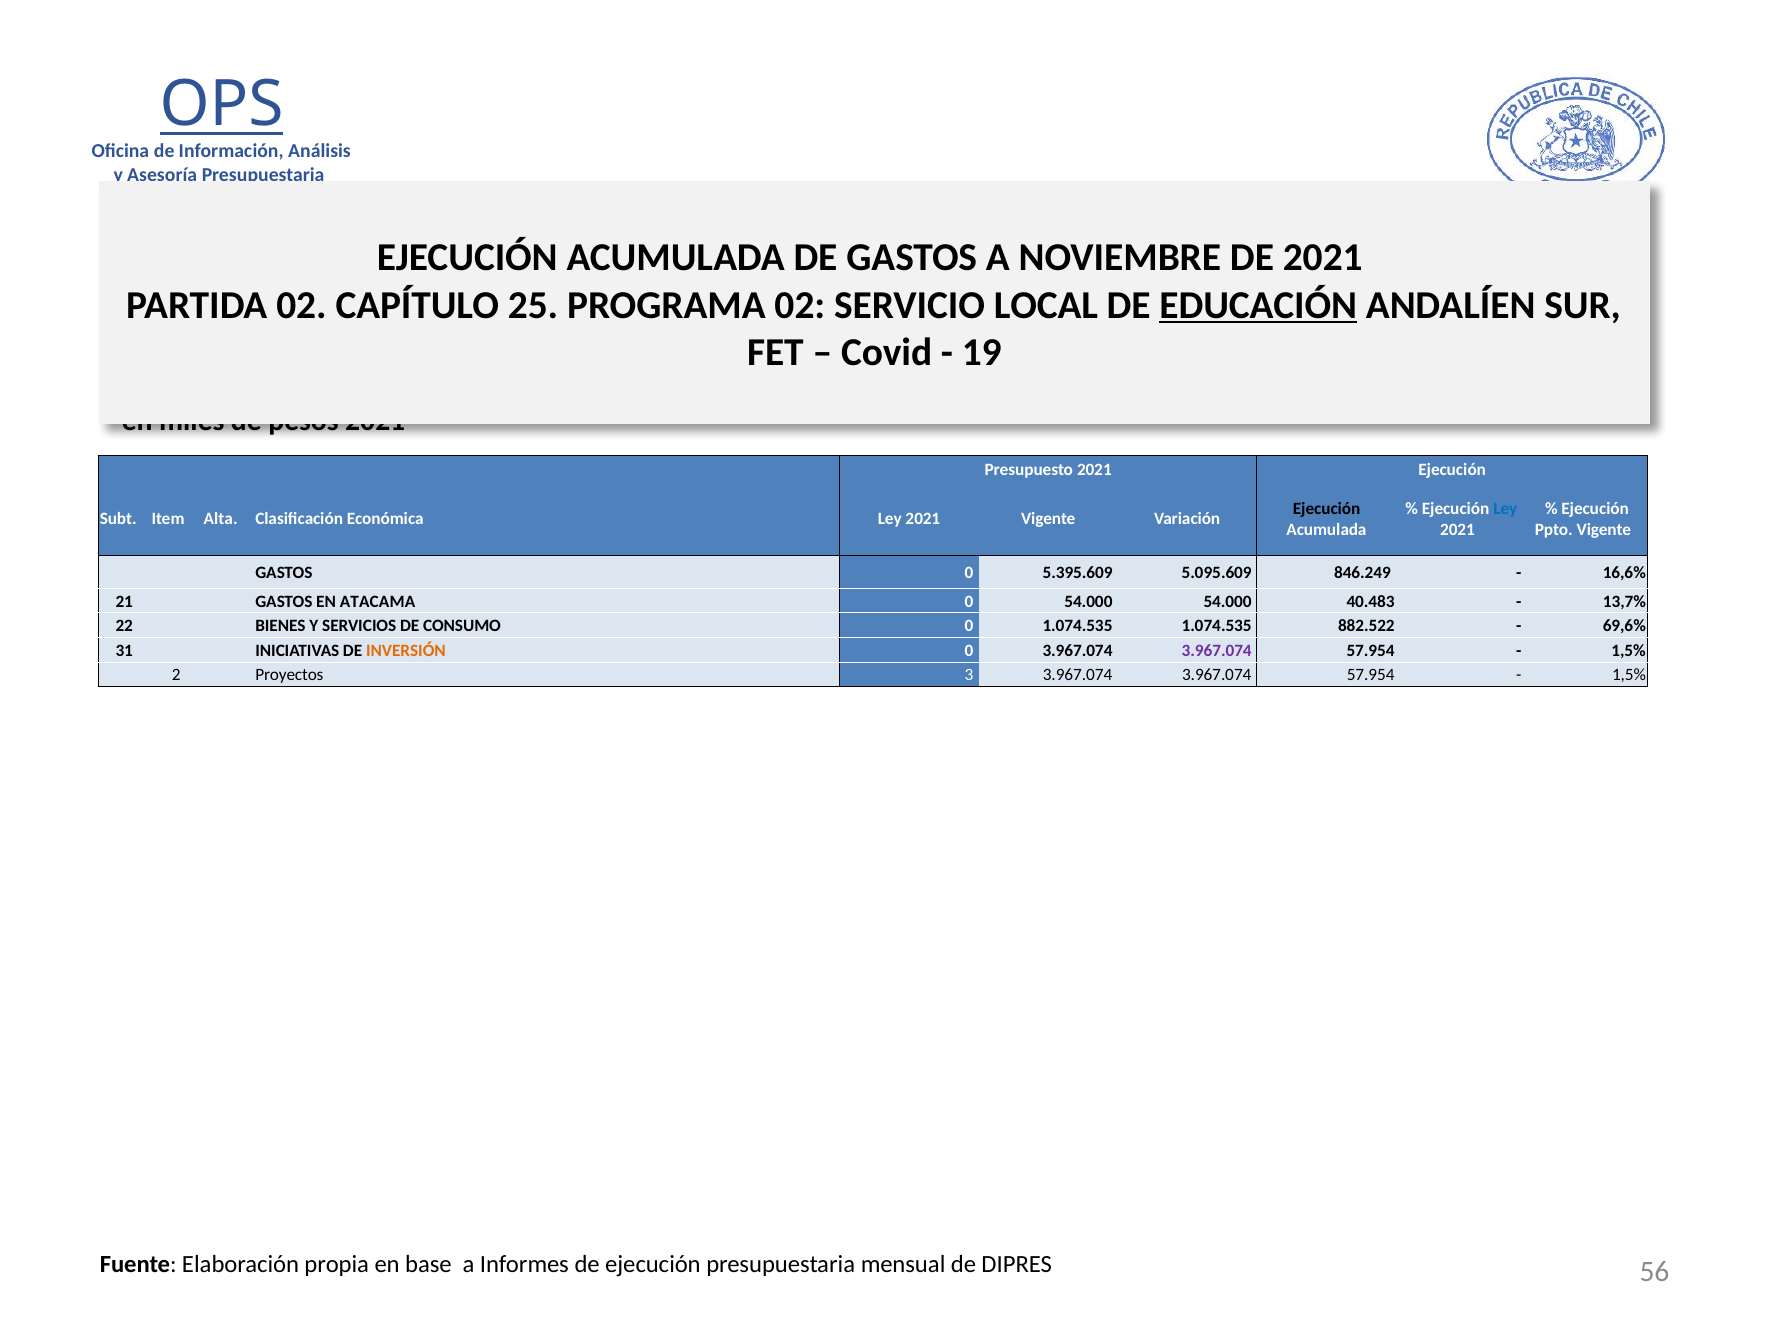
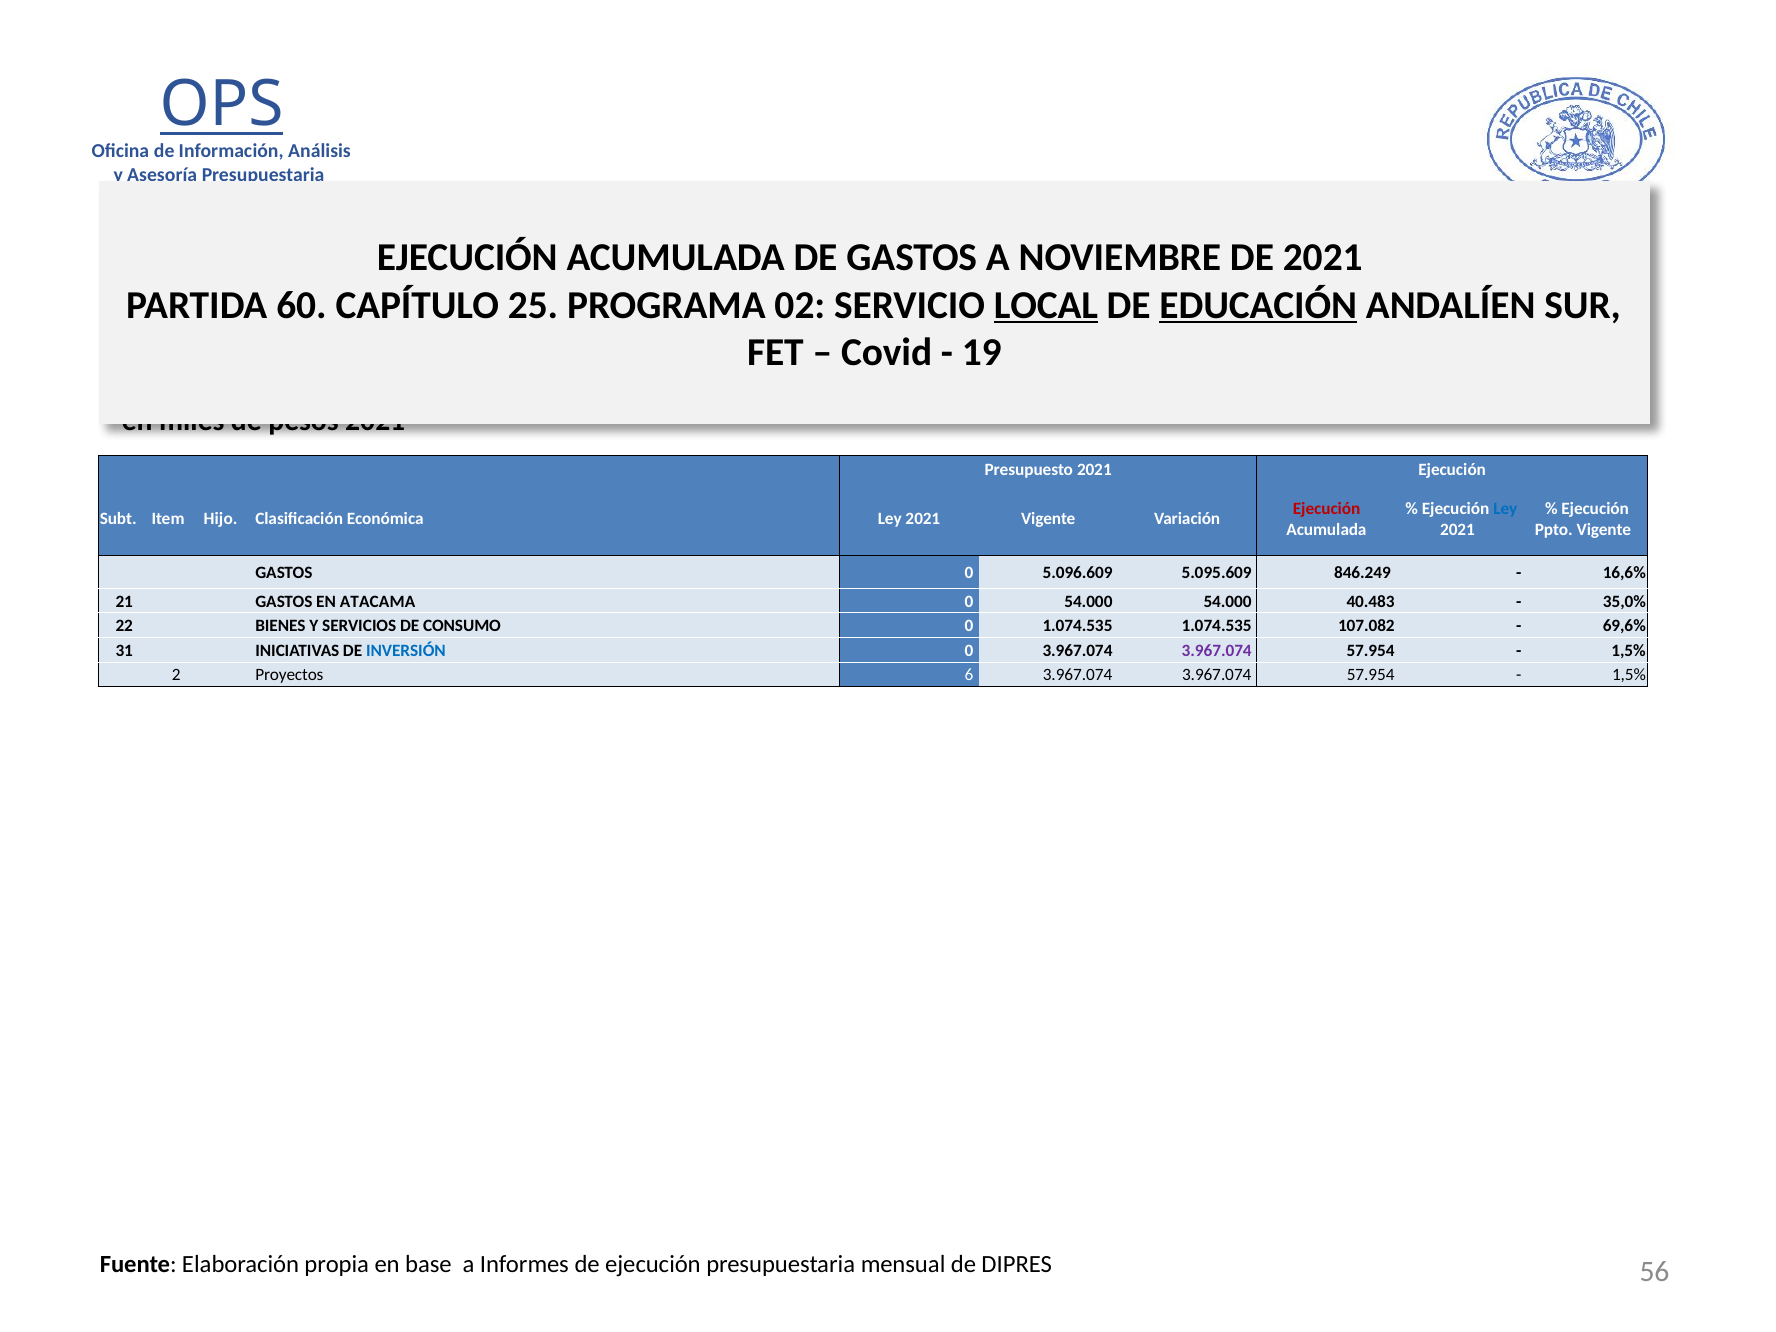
PARTIDA 02: 02 -> 60 (301, 305)
LOCAL underline: none -> present (1046, 305)
Ejecución colour: black -> red (1327, 509)
Alta: Alta -> Hijo (221, 519)
5.395.609: 5.395.609 -> 5.096.609 (1078, 573)
13,7%: 13,7% -> 35,0% (1624, 601)
882.522: 882.522 -> 107.082 (1366, 626)
INVERSIÓN colour: orange -> blue (406, 651)
3: 3 -> 6 (969, 675)
